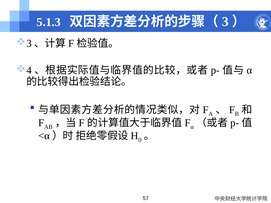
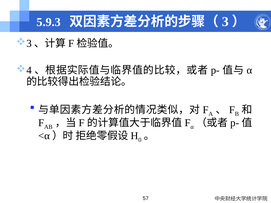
5.1.3: 5.1.3 -> 5.9.3 (49, 22)
